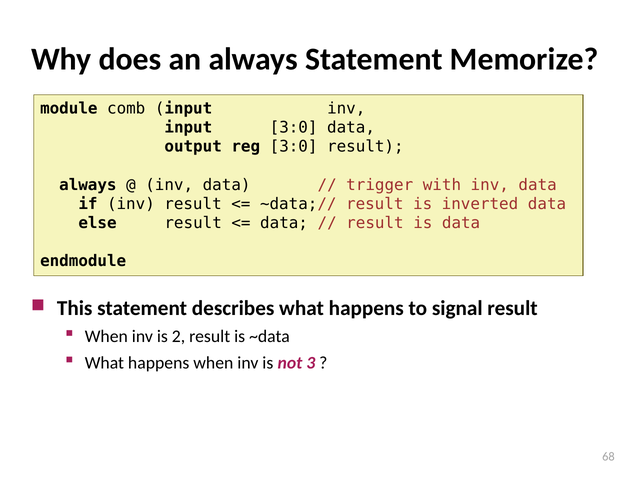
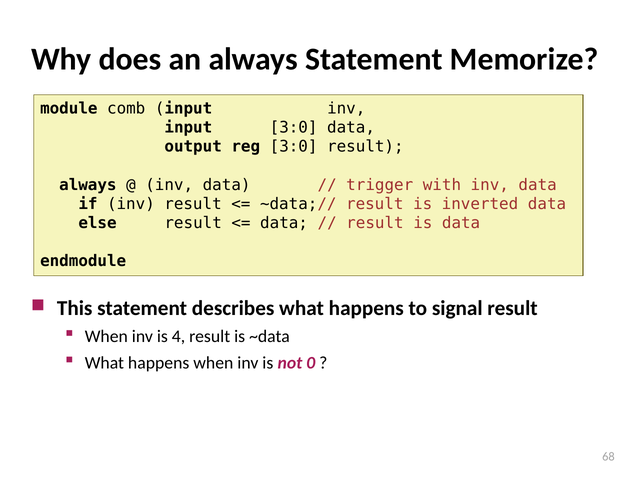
2: 2 -> 4 (179, 337)
3: 3 -> 0 (311, 363)
